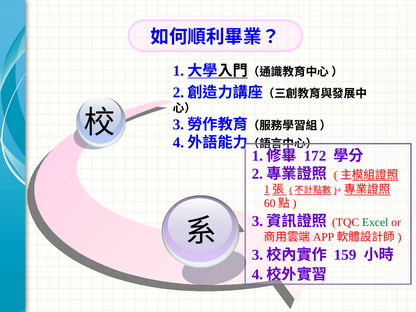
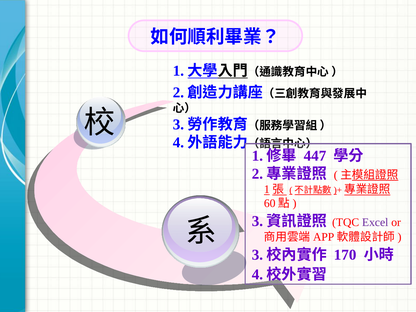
172: 172 -> 447 (315, 156)
Excel colour: green -> purple (375, 222)
159: 159 -> 170 (345, 255)
